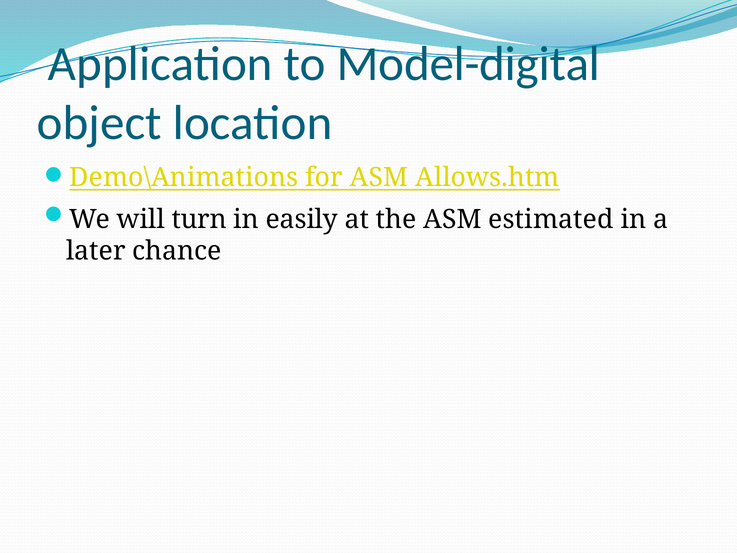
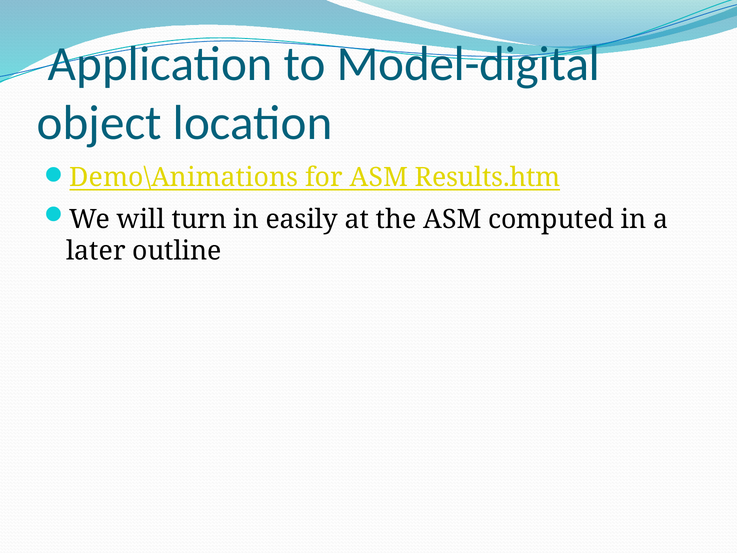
Allows.htm: Allows.htm -> Results.htm (488, 177)
estimated: estimated -> computed (551, 219)
chance: chance -> outline (177, 251)
